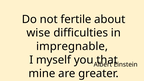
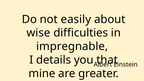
fertile: fertile -> easily (76, 19)
myself: myself -> details (54, 60)
